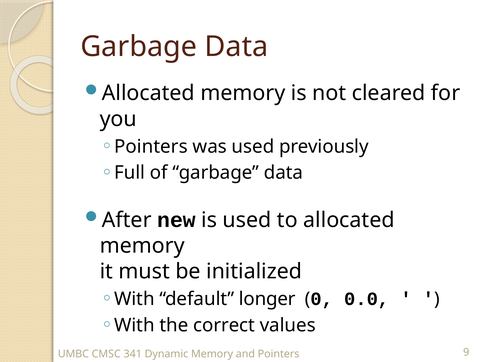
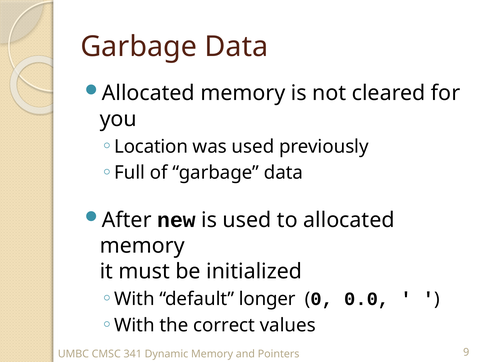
Pointers: Pointers -> Location (151, 146)
